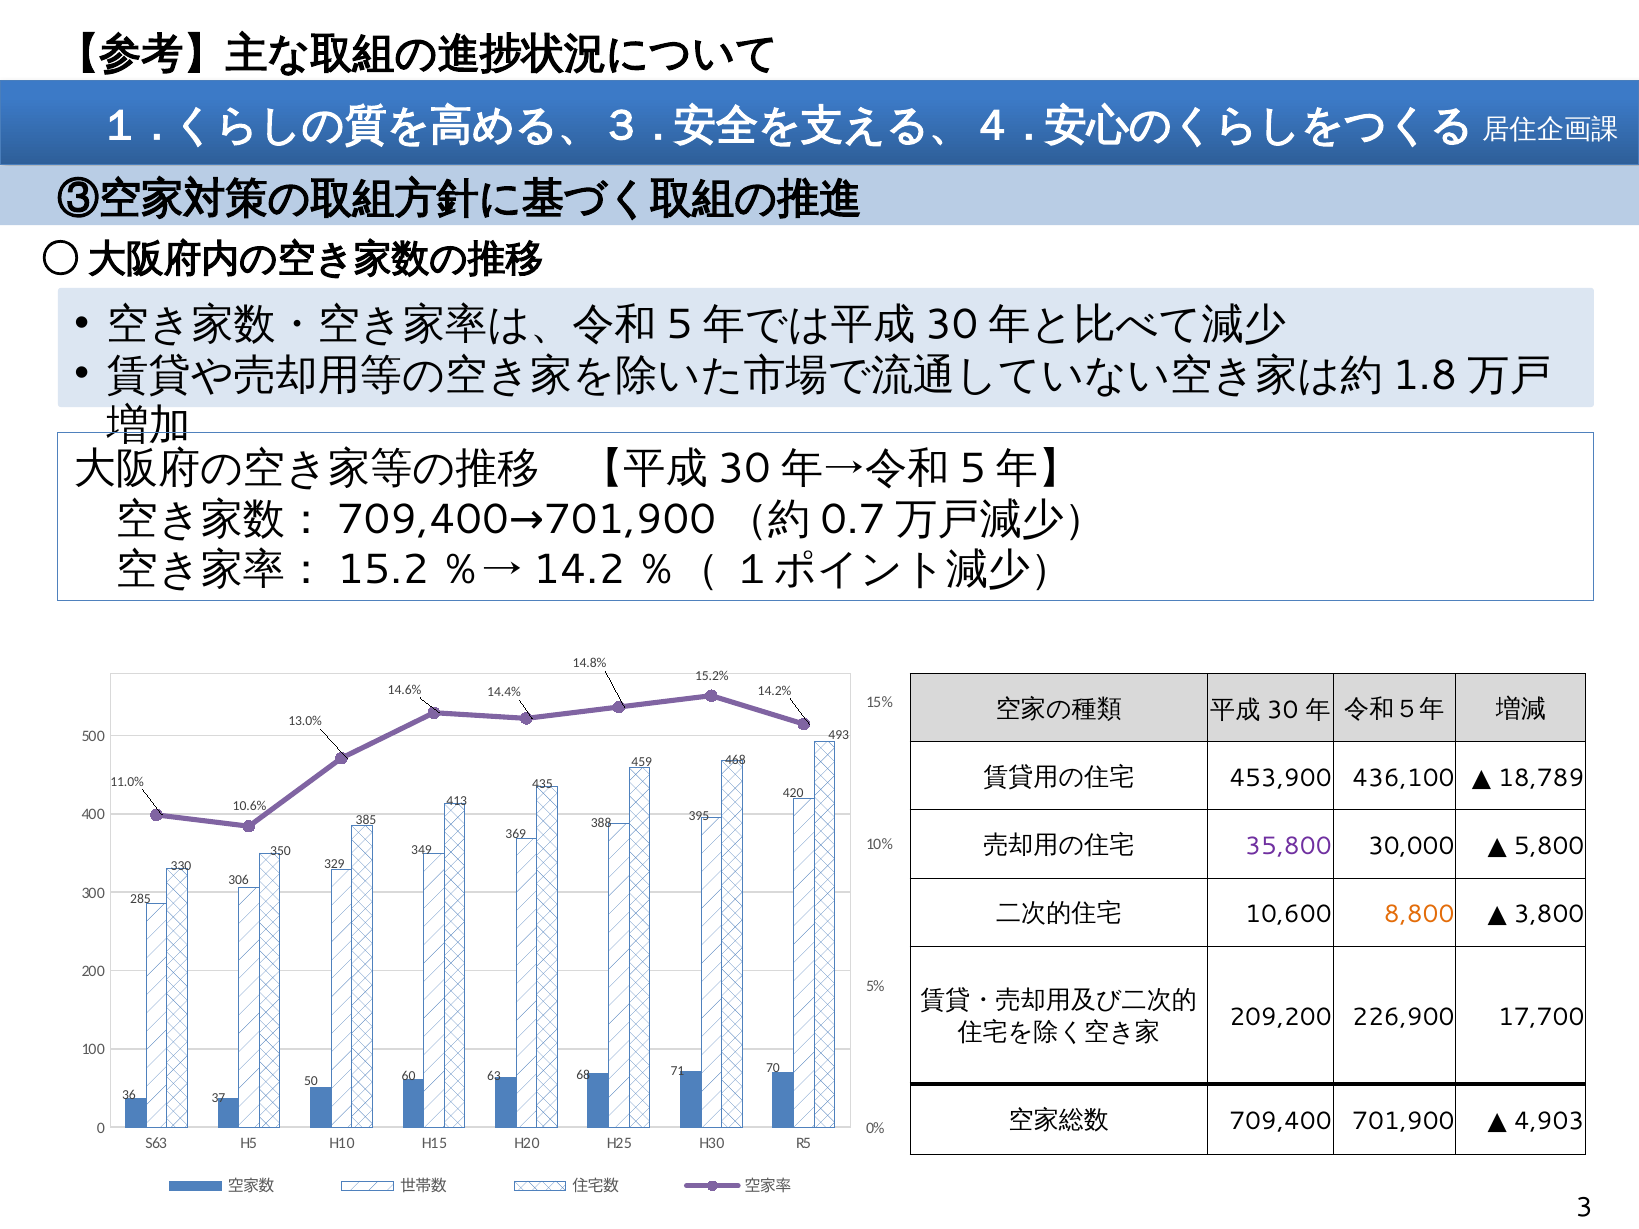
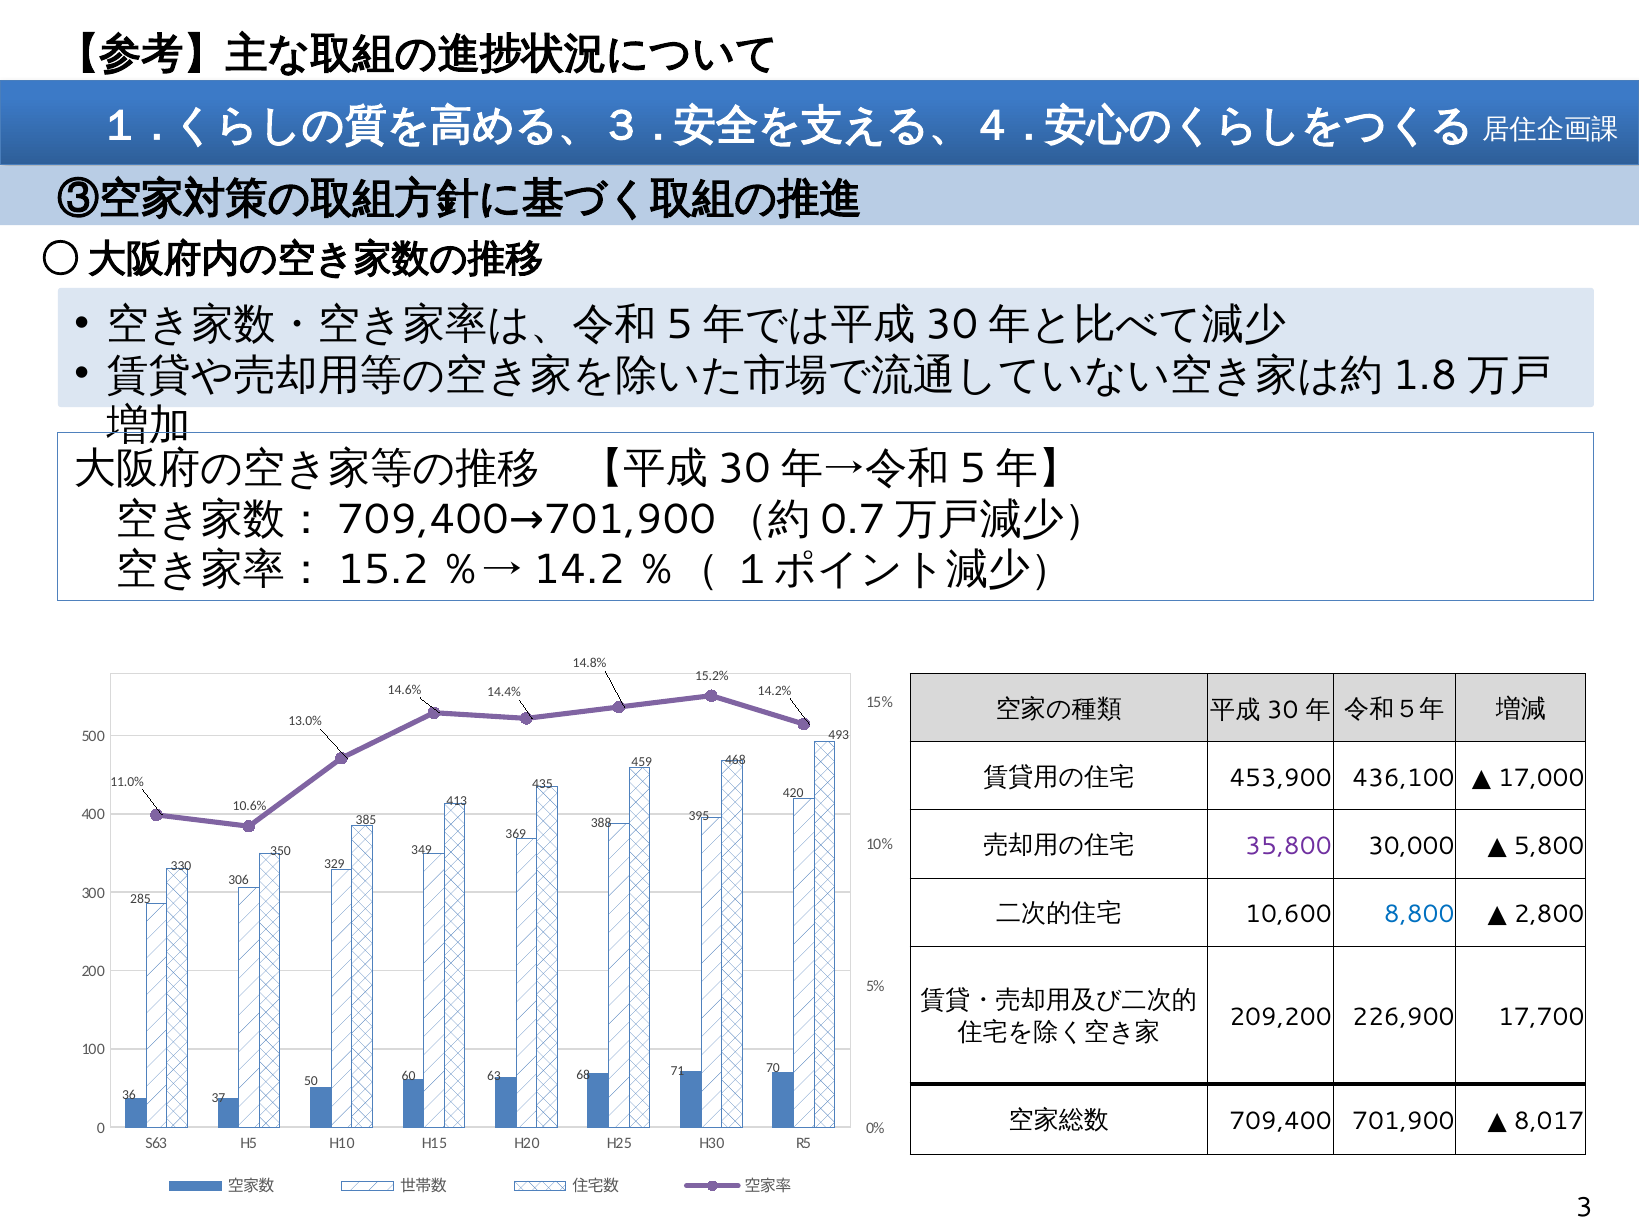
18,789: 18,789 -> 17,000 (1541, 778)
8,800 colour: orange -> blue (1419, 914)
3,800: 3,800 -> 2,800 (1549, 914)
4,903: 4,903 -> 8,017 (1549, 1122)
